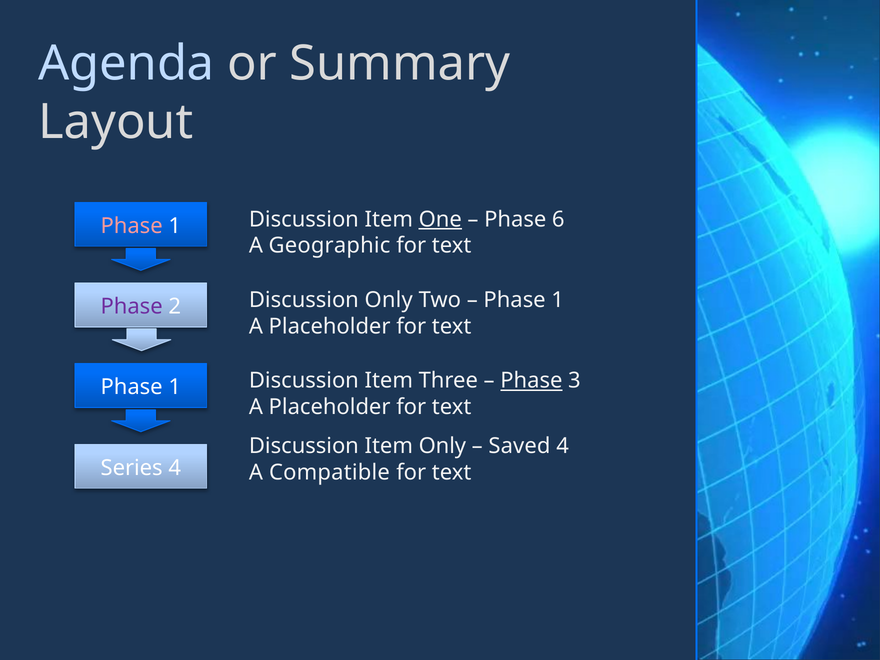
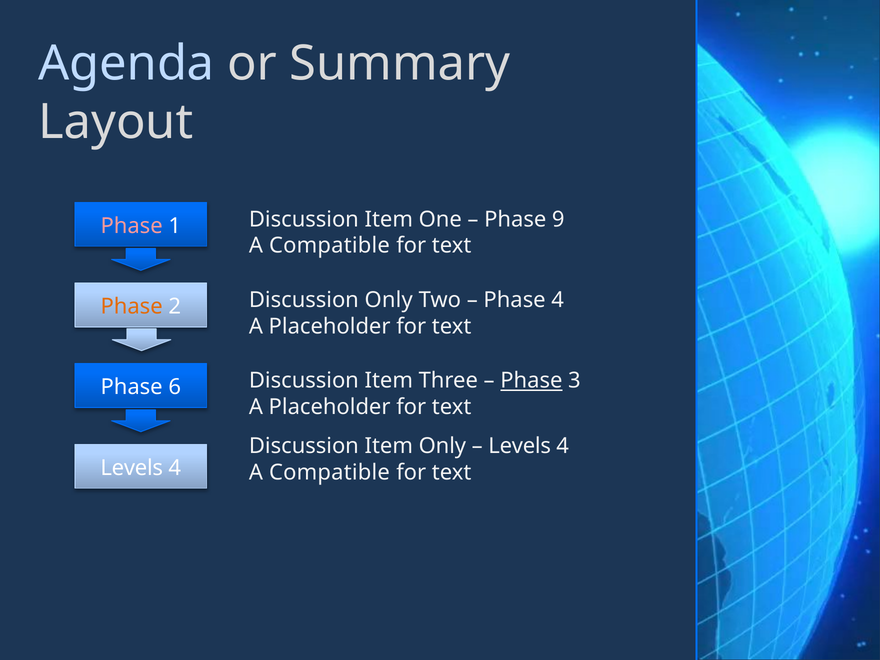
One underline: present -> none (440, 219)
6: 6 -> 9 (558, 219)
Geographic: Geographic -> Compatible (329, 246)
1: 1 -> 4 (558, 300)
Phase colour: purple -> orange (132, 306)
1: 1 -> 6 (175, 387)
Saved: Saved -> Levels (520, 446)
Series: Series -> Levels (132, 468)
